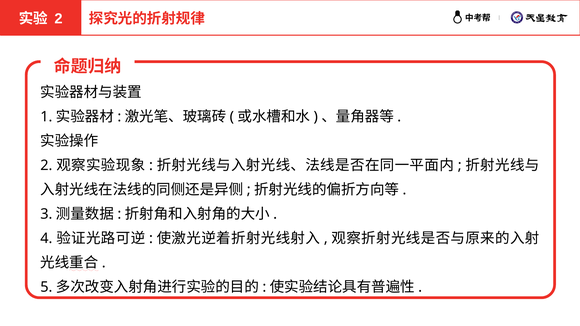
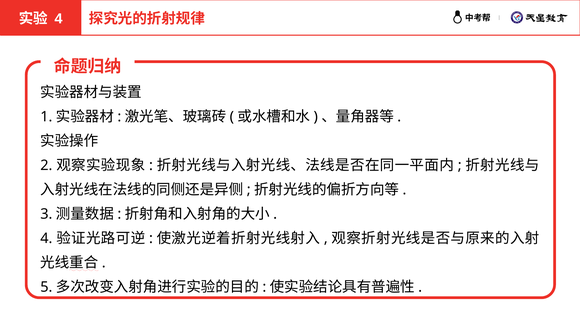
2: 2 -> 4 (58, 19)
